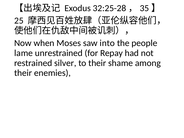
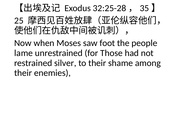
into: into -> foot (107, 43)
Repay: Repay -> Those (111, 53)
